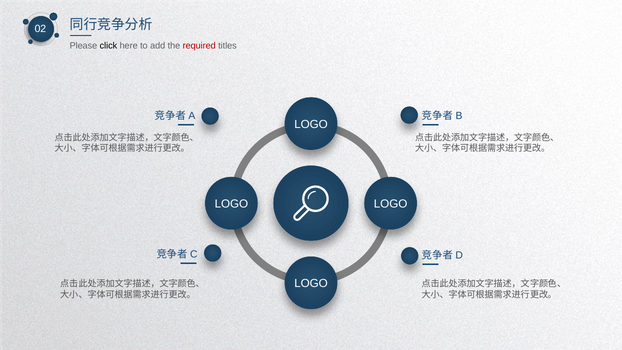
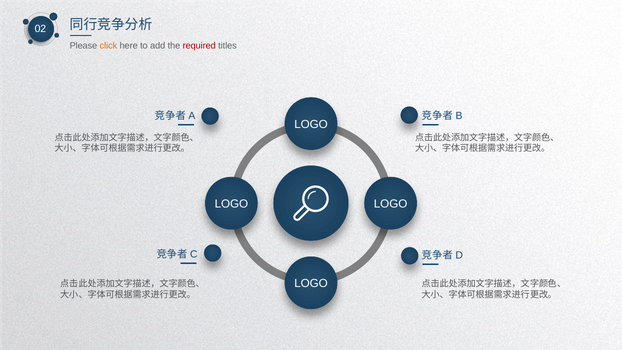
click colour: black -> orange (108, 46)
